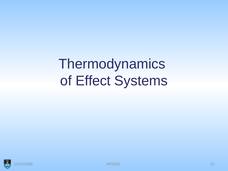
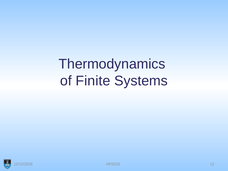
Effect: Effect -> Finite (93, 81)
